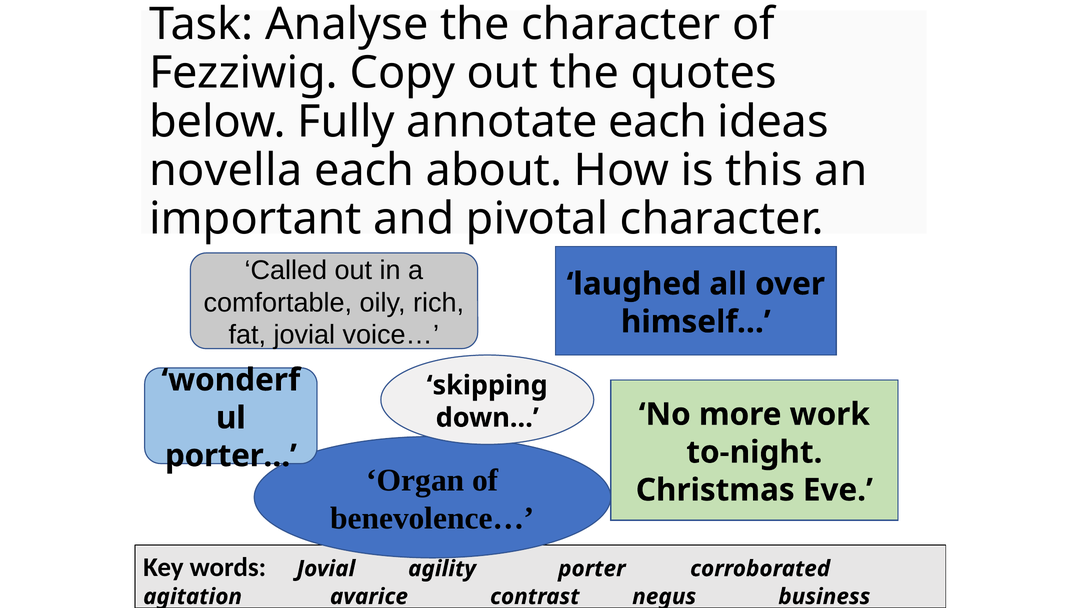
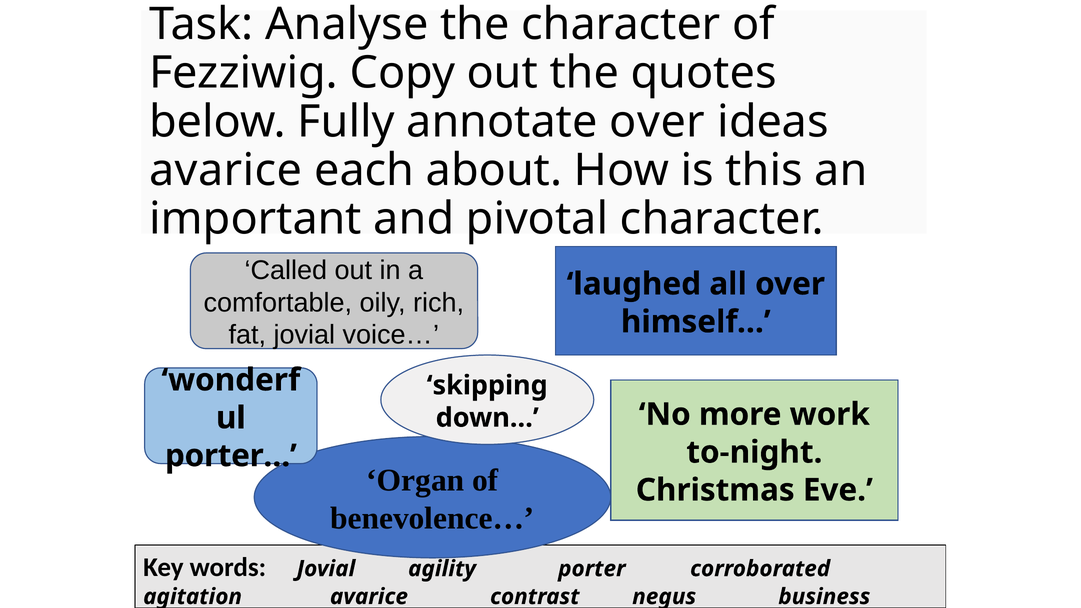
annotate each: each -> over (657, 122)
novella: novella -> avarice (226, 170)
